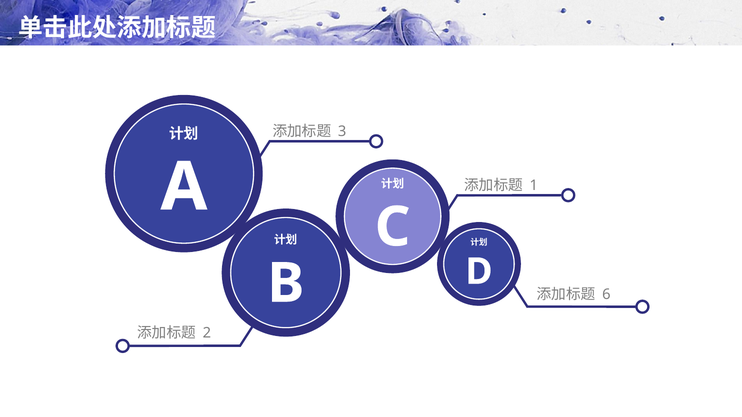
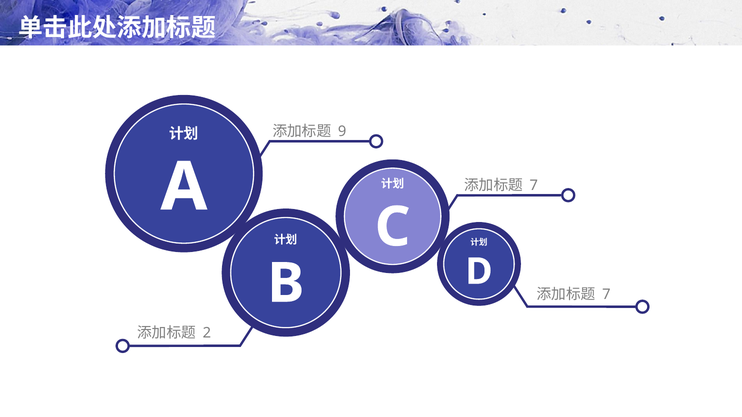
3: 3 -> 9 (342, 132)
1: 1 -> 7 (534, 186)
6: 6 -> 7 (606, 295)
